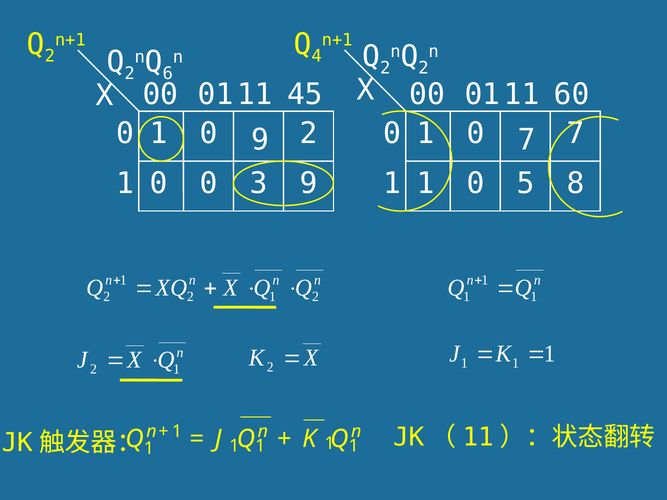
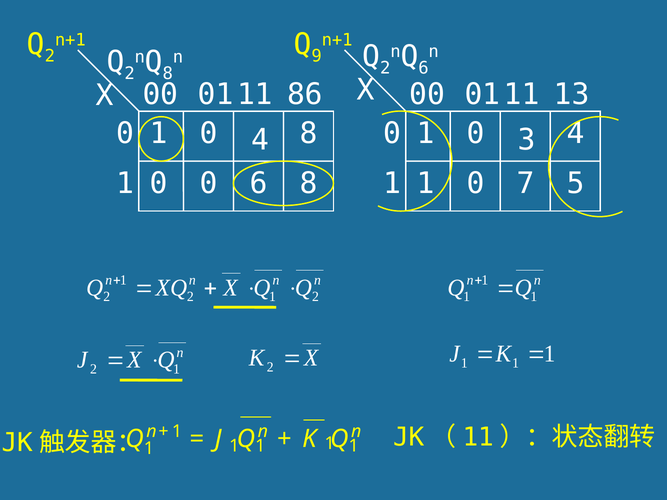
4: 4 -> 9 (317, 56)
2: 2 -> 6 (423, 68)
6: 6 -> 8 (168, 74)
45: 45 -> 86 (305, 95)
60: 60 -> 13 (572, 95)
1 9: 9 -> 4 (260, 140)
2: 2 -> 8 (309, 134)
1 7: 7 -> 3 (527, 140)
0 7: 7 -> 4 (576, 134)
0 3: 3 -> 6 (259, 184)
9: 9 -> 8 (309, 184)
5: 5 -> 7 (526, 184)
8: 8 -> 5 (576, 184)
